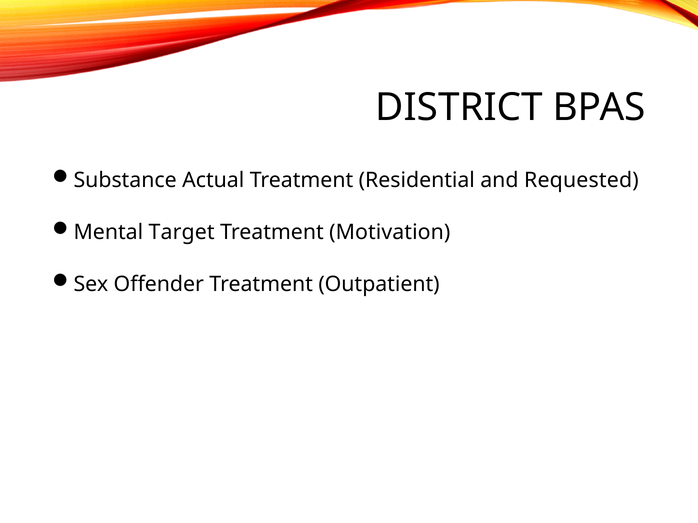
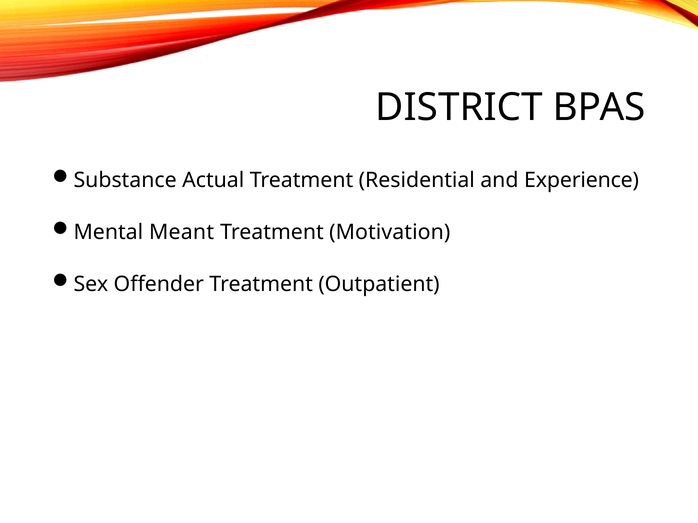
Requested: Requested -> Experience (582, 180)
Target: Target -> Meant (182, 232)
